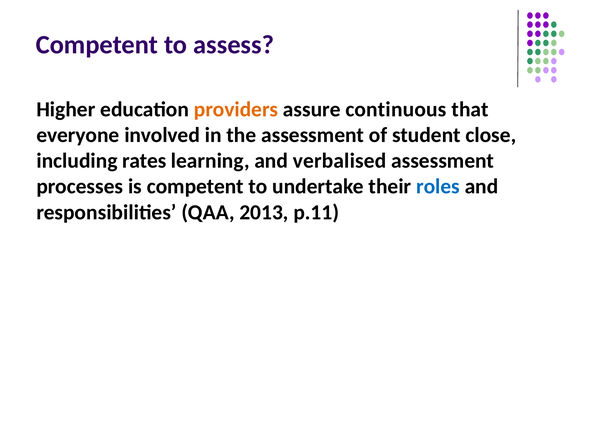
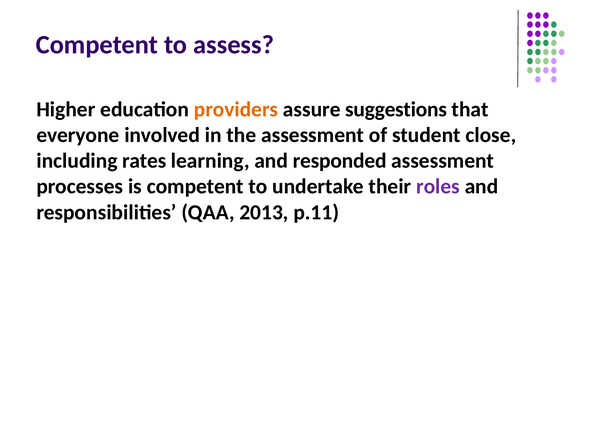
continuous: continuous -> suggestions (396, 109)
verbalised: verbalised -> responded (340, 161)
roles colour: blue -> purple (438, 187)
